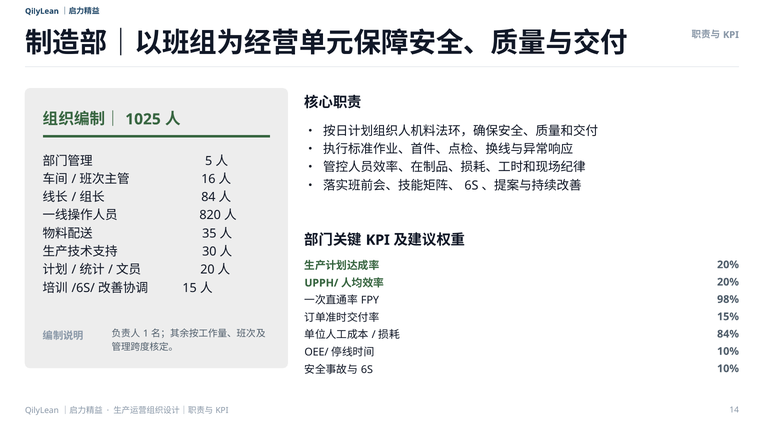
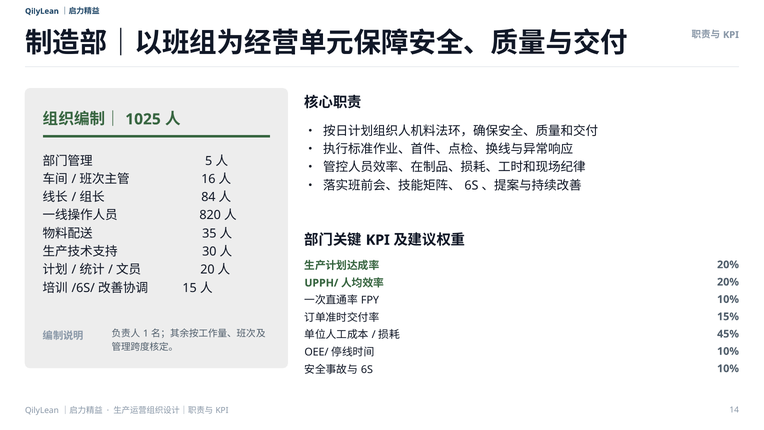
98%: 98% -> 10% (728, 299)
84%: 84% -> 45% (728, 334)
